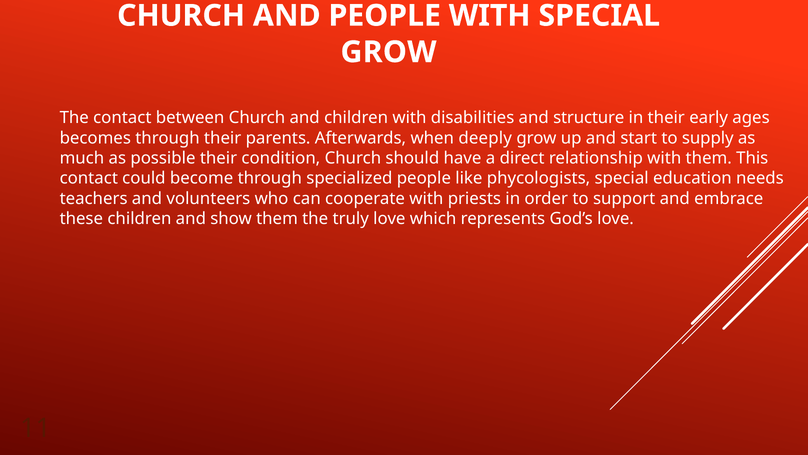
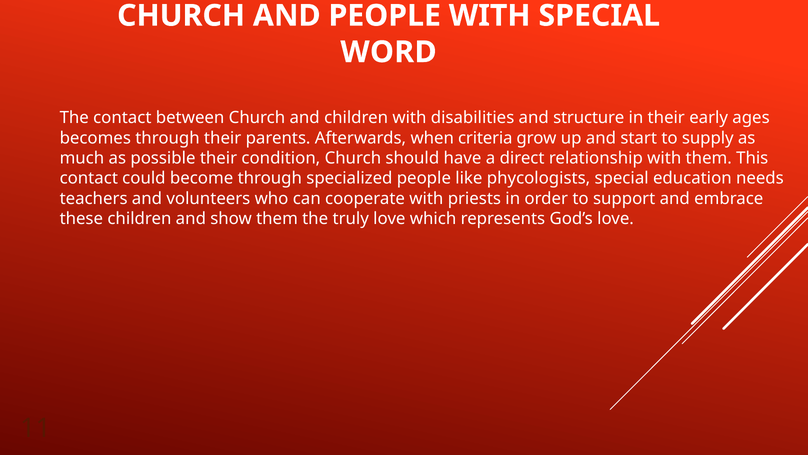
GROW: GROW -> WORD (389, 52)
deeply: deeply -> criteria (485, 138)
